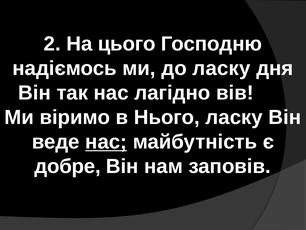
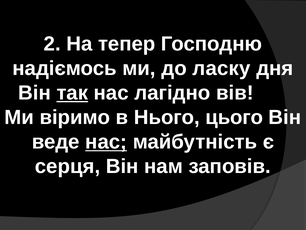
цього: цього -> тепер (127, 44)
так underline: none -> present (72, 93)
Нього ласку: ласку -> цього (234, 117)
добре: добре -> серця (67, 166)
